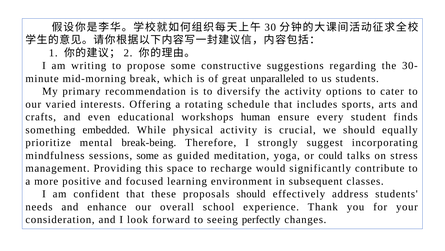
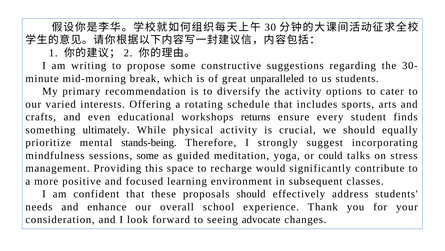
human: human -> returns (256, 117)
embedded: embedded -> ultimately (106, 130)
break-being: break-being -> stands-being (149, 142)
perfectly: perfectly -> advocate (261, 219)
